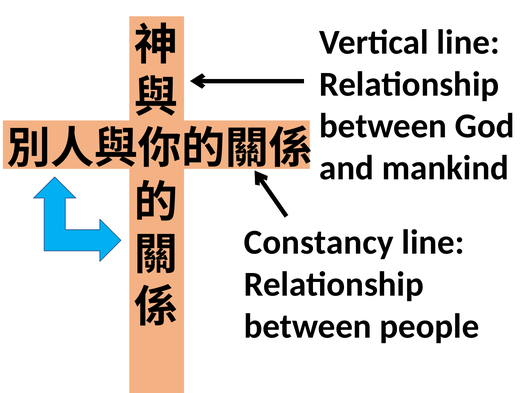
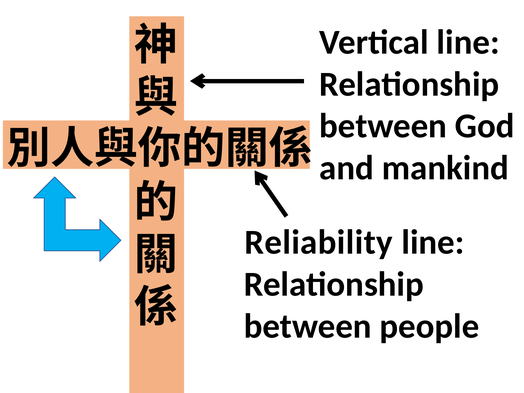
Constancy: Constancy -> Reliability (319, 242)
